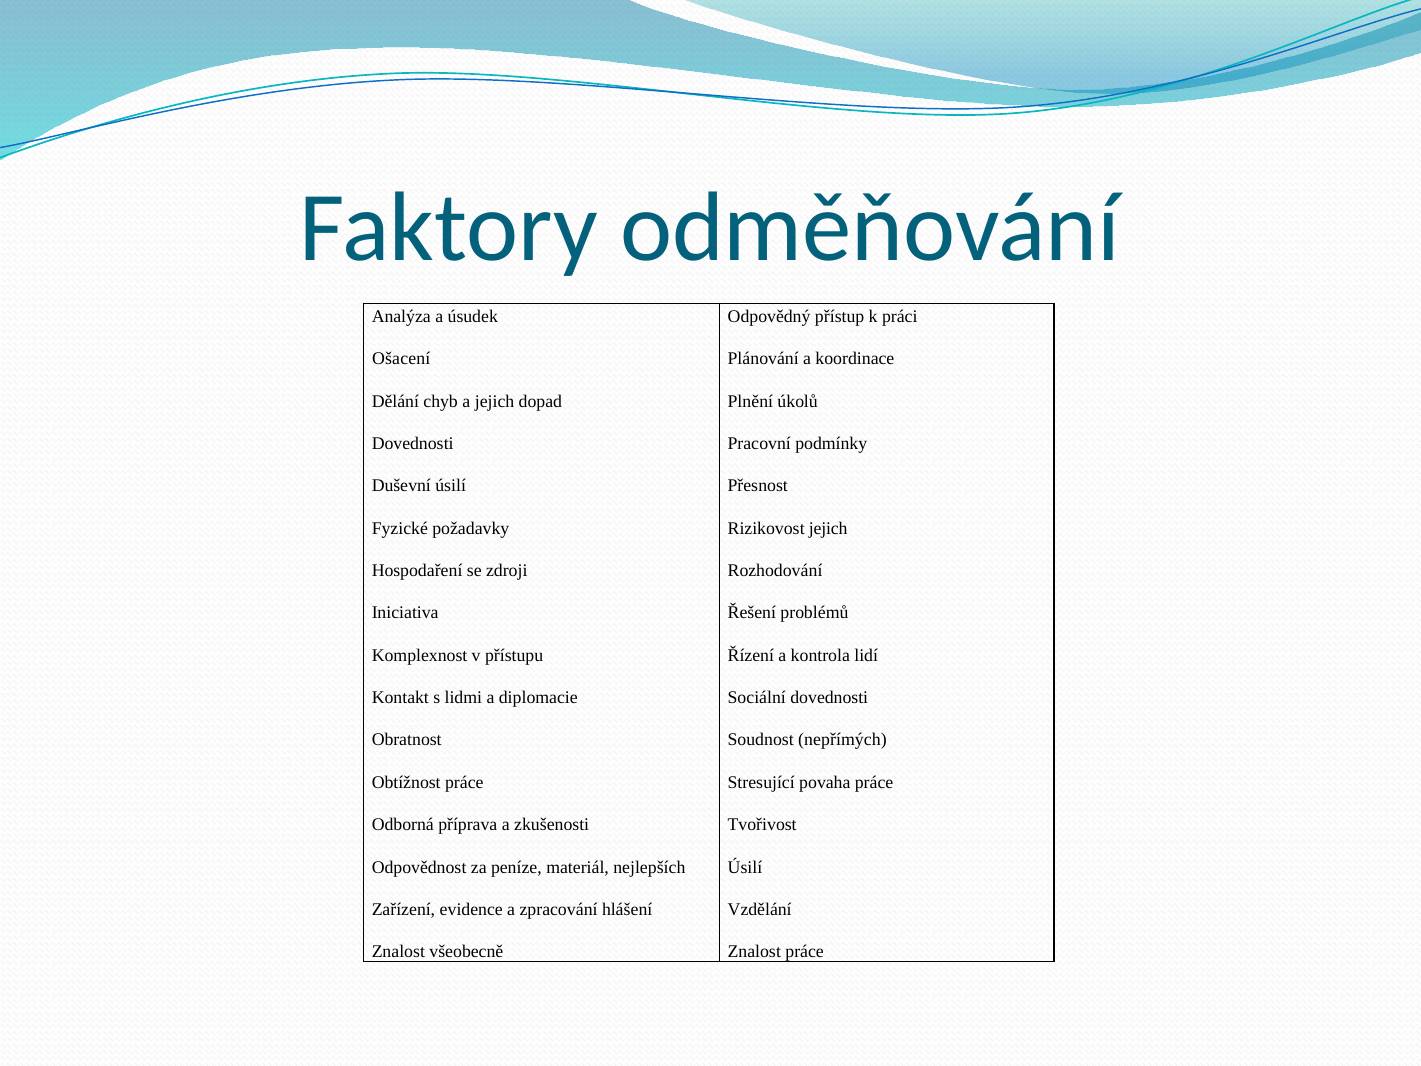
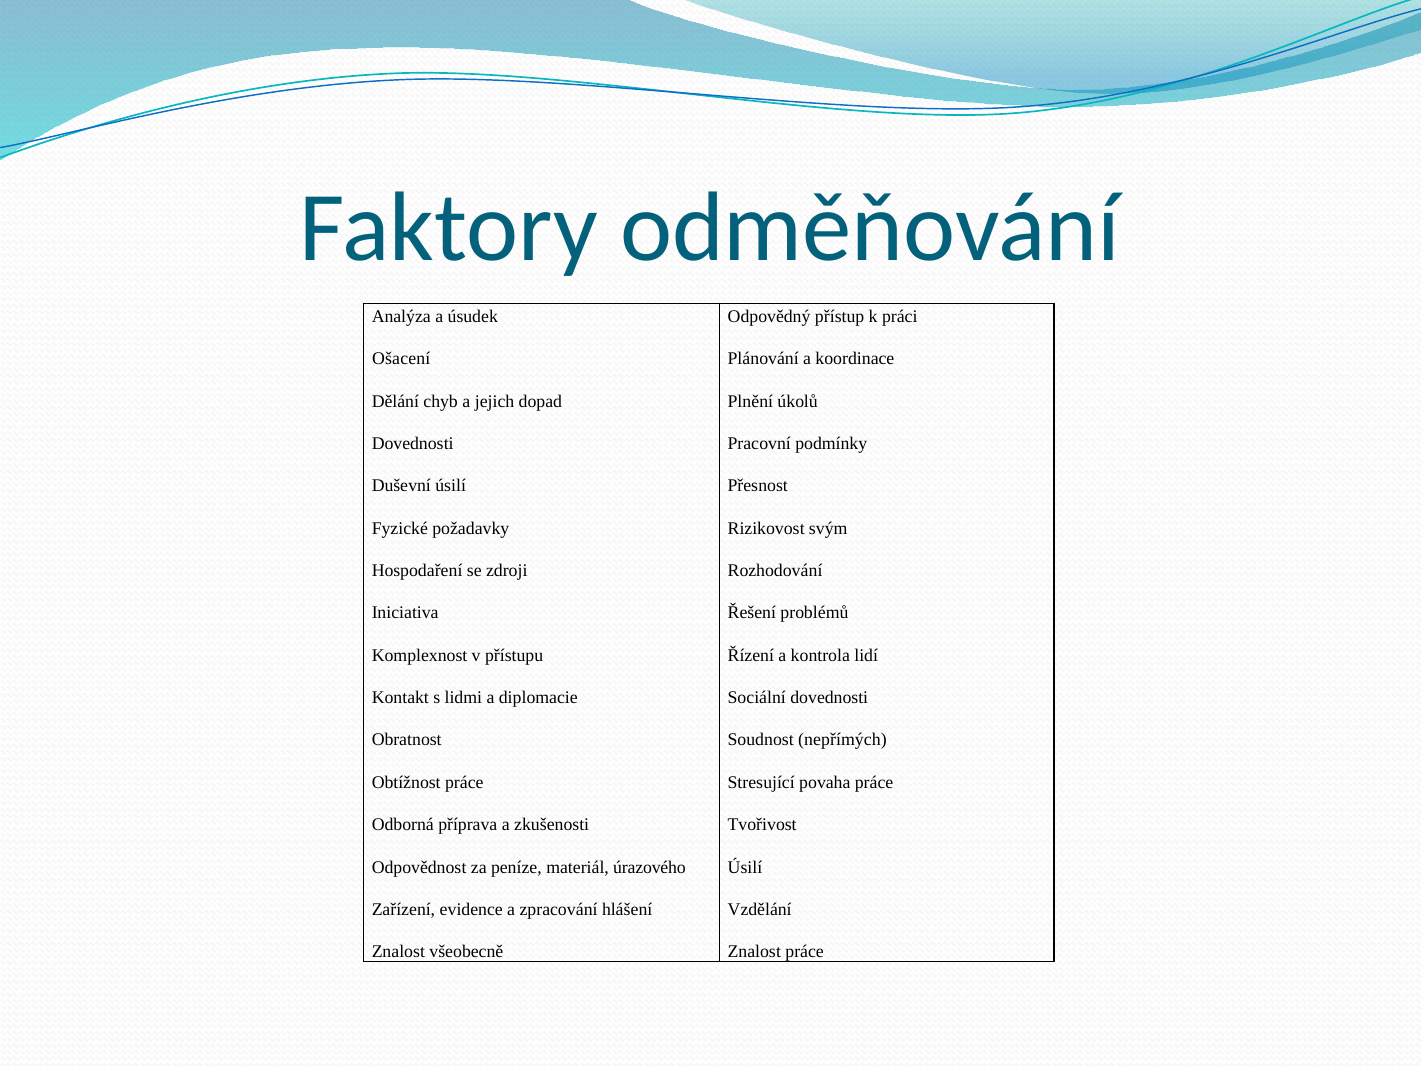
Rizikovost jejich: jejich -> svým (828, 528)
nejlepších: nejlepších -> úrazového (649, 867)
